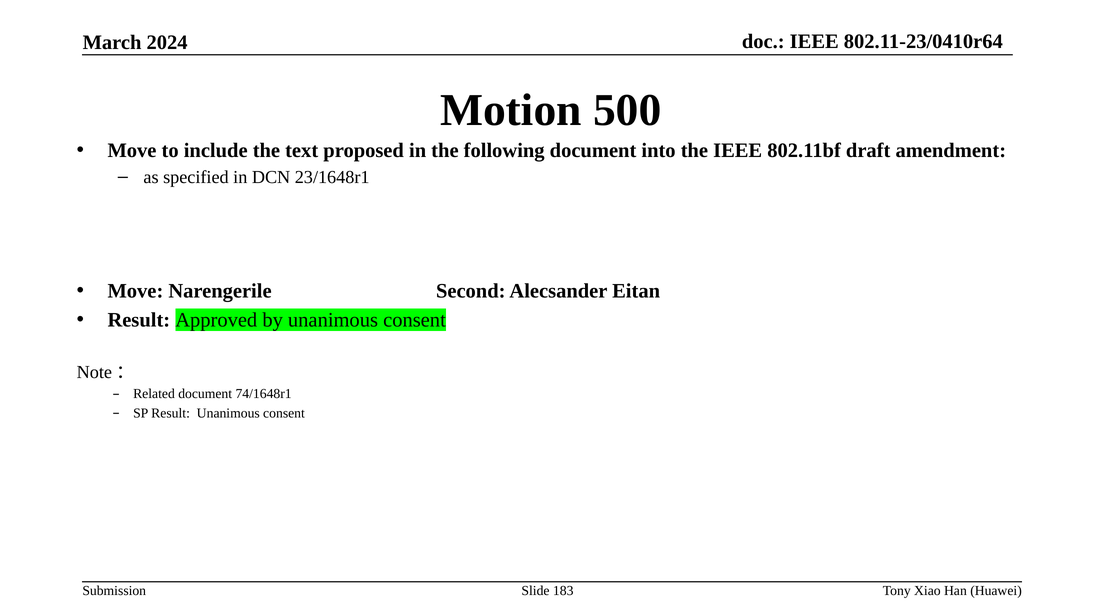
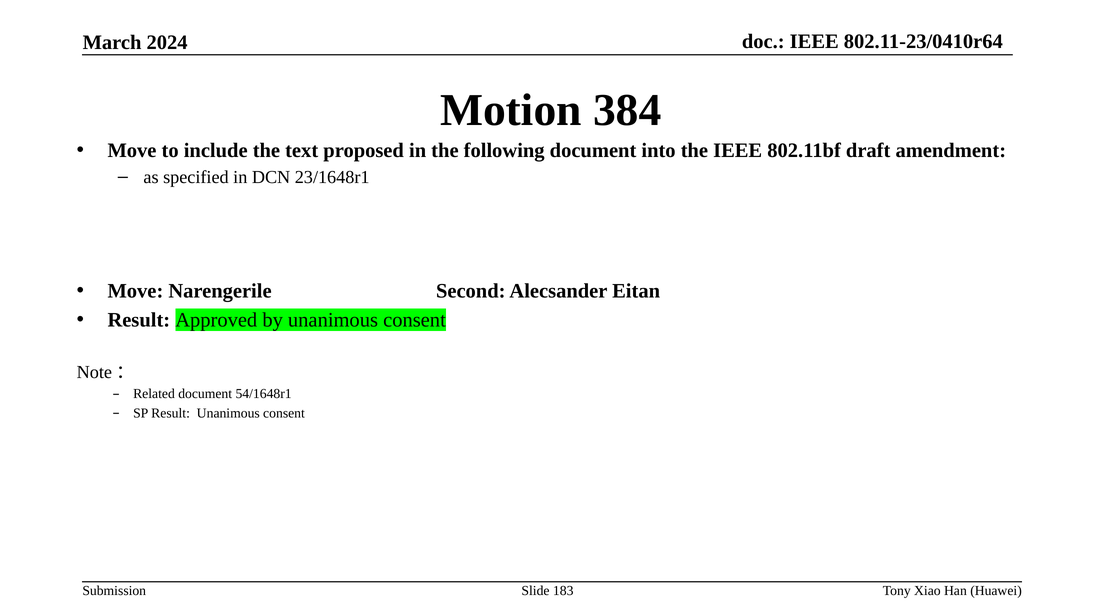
500: 500 -> 384 (627, 110)
74/1648r1: 74/1648r1 -> 54/1648r1 (264, 394)
